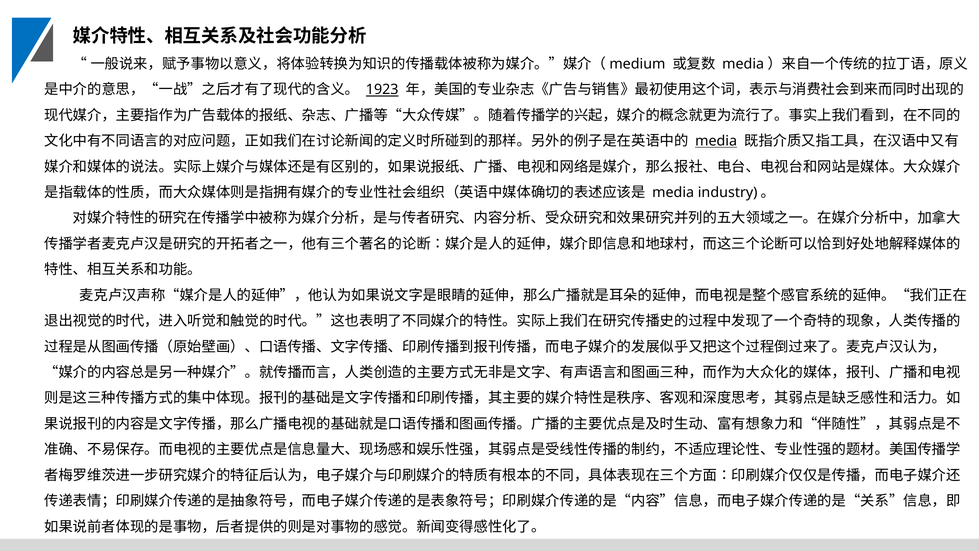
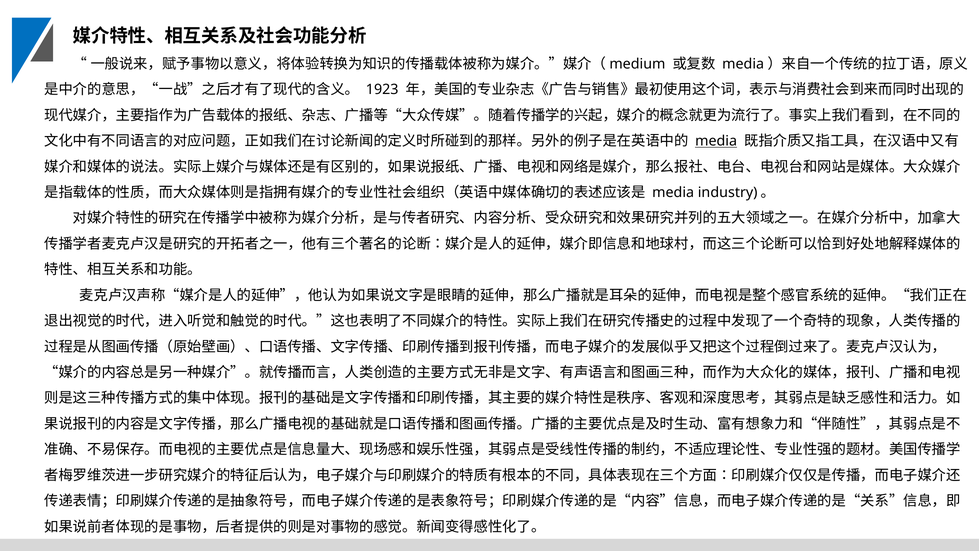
1923 underline: present -> none (382, 90)
